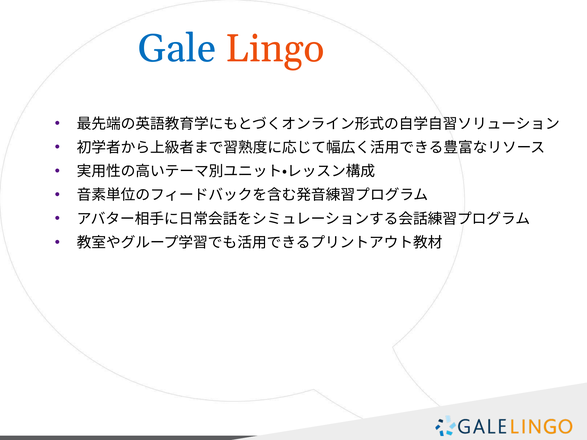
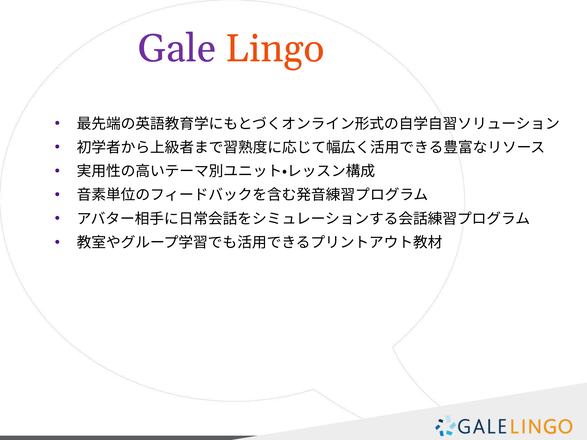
Gale colour: blue -> purple (177, 49)
